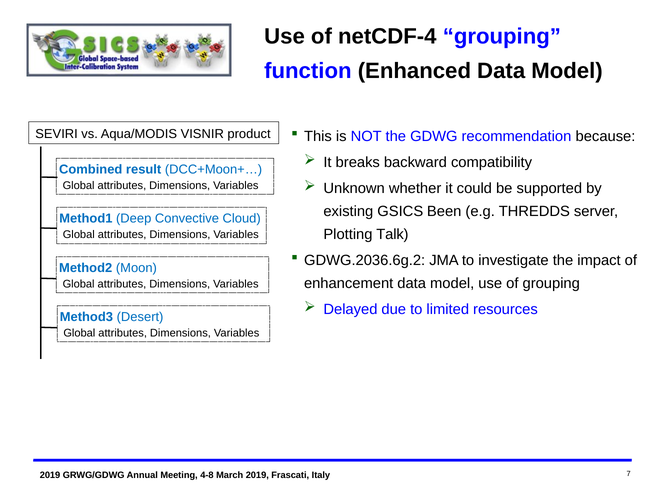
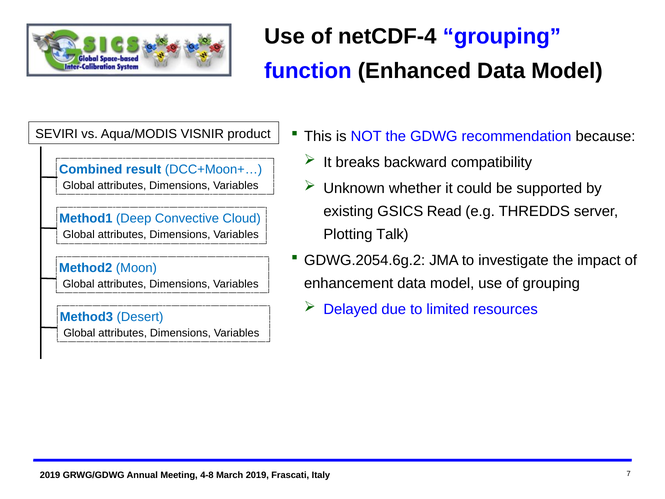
Been: Been -> Read (444, 211)
GDWG.2036.6g.2: GDWG.2036.6g.2 -> GDWG.2054.6g.2 (365, 260)
